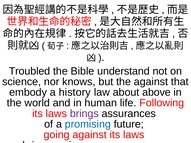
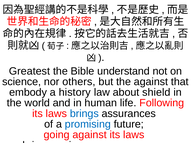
Troubled: Troubled -> Greatest (29, 71)
knows: knows -> others (79, 82)
above: above -> shield (156, 92)
brings colour: purple -> blue (84, 114)
